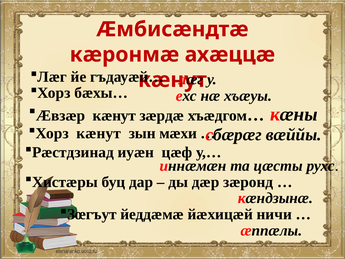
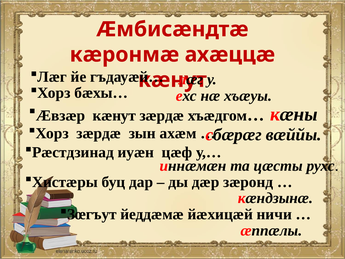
Хорз кæнут: кæнут -> зæрдæ (99, 133)
мæхи: мæхи -> ахæм (178, 133)
